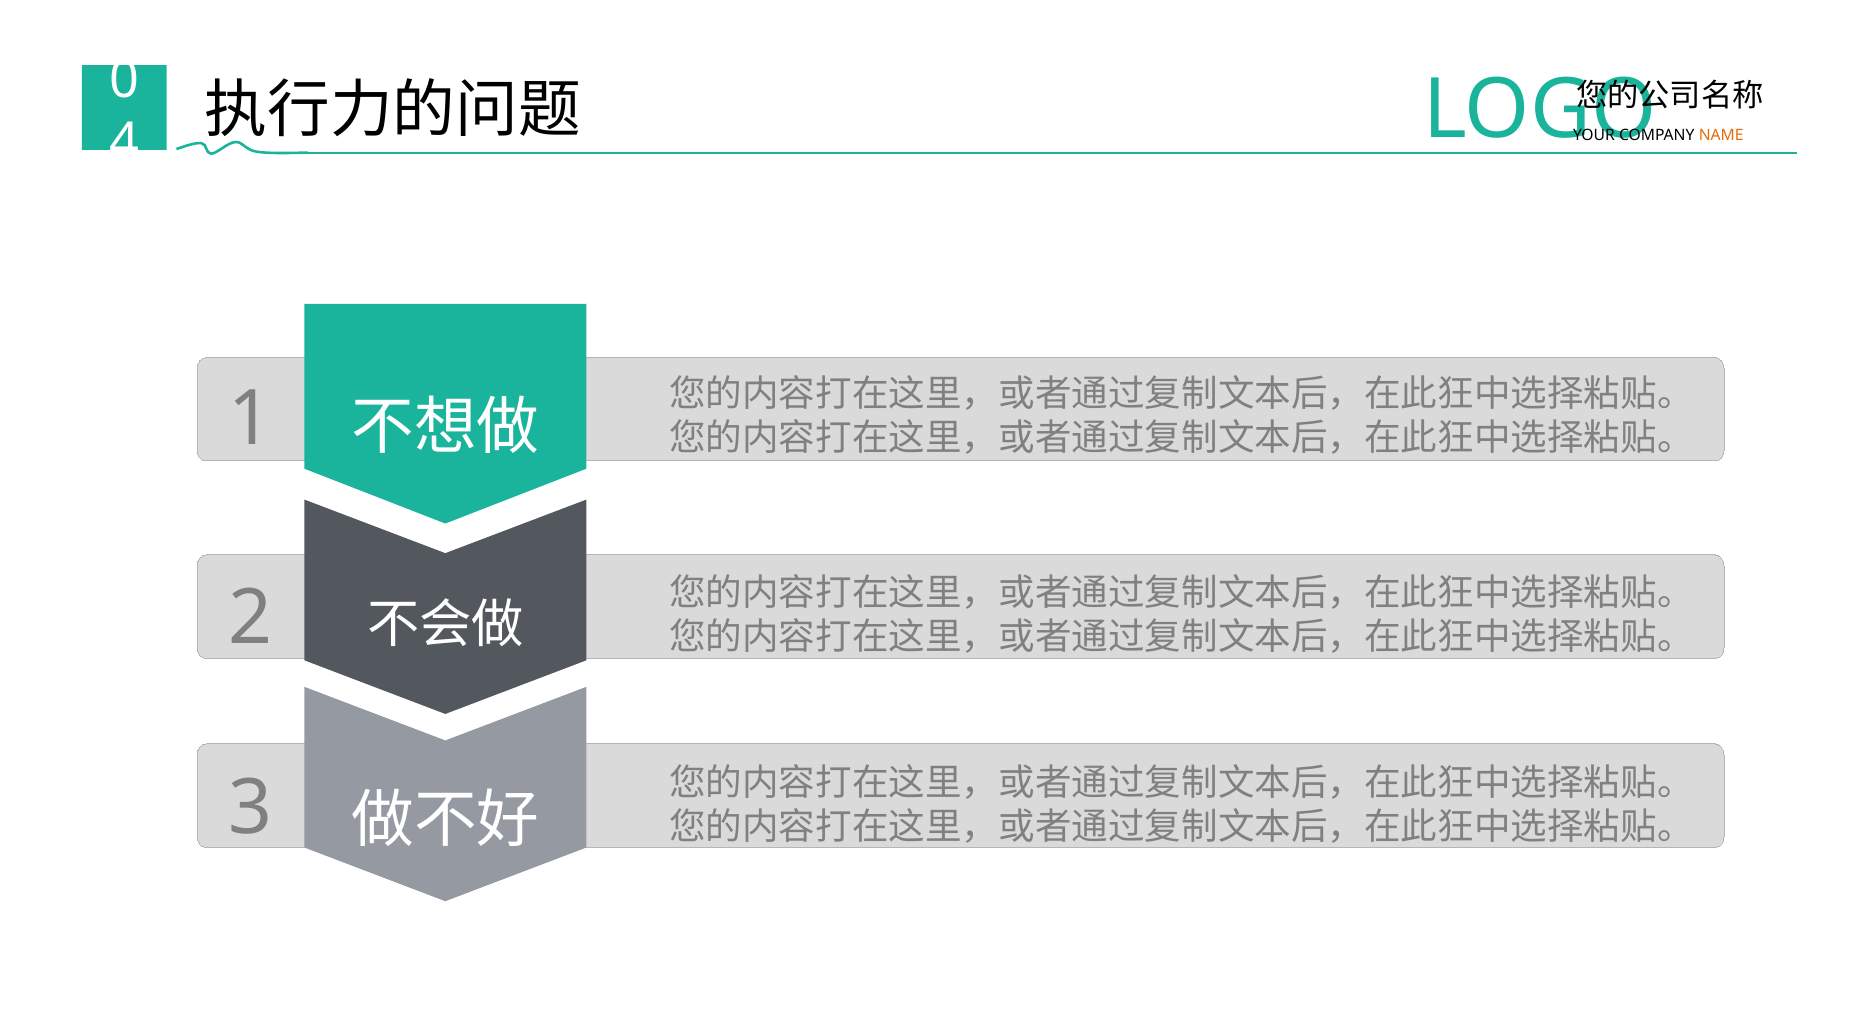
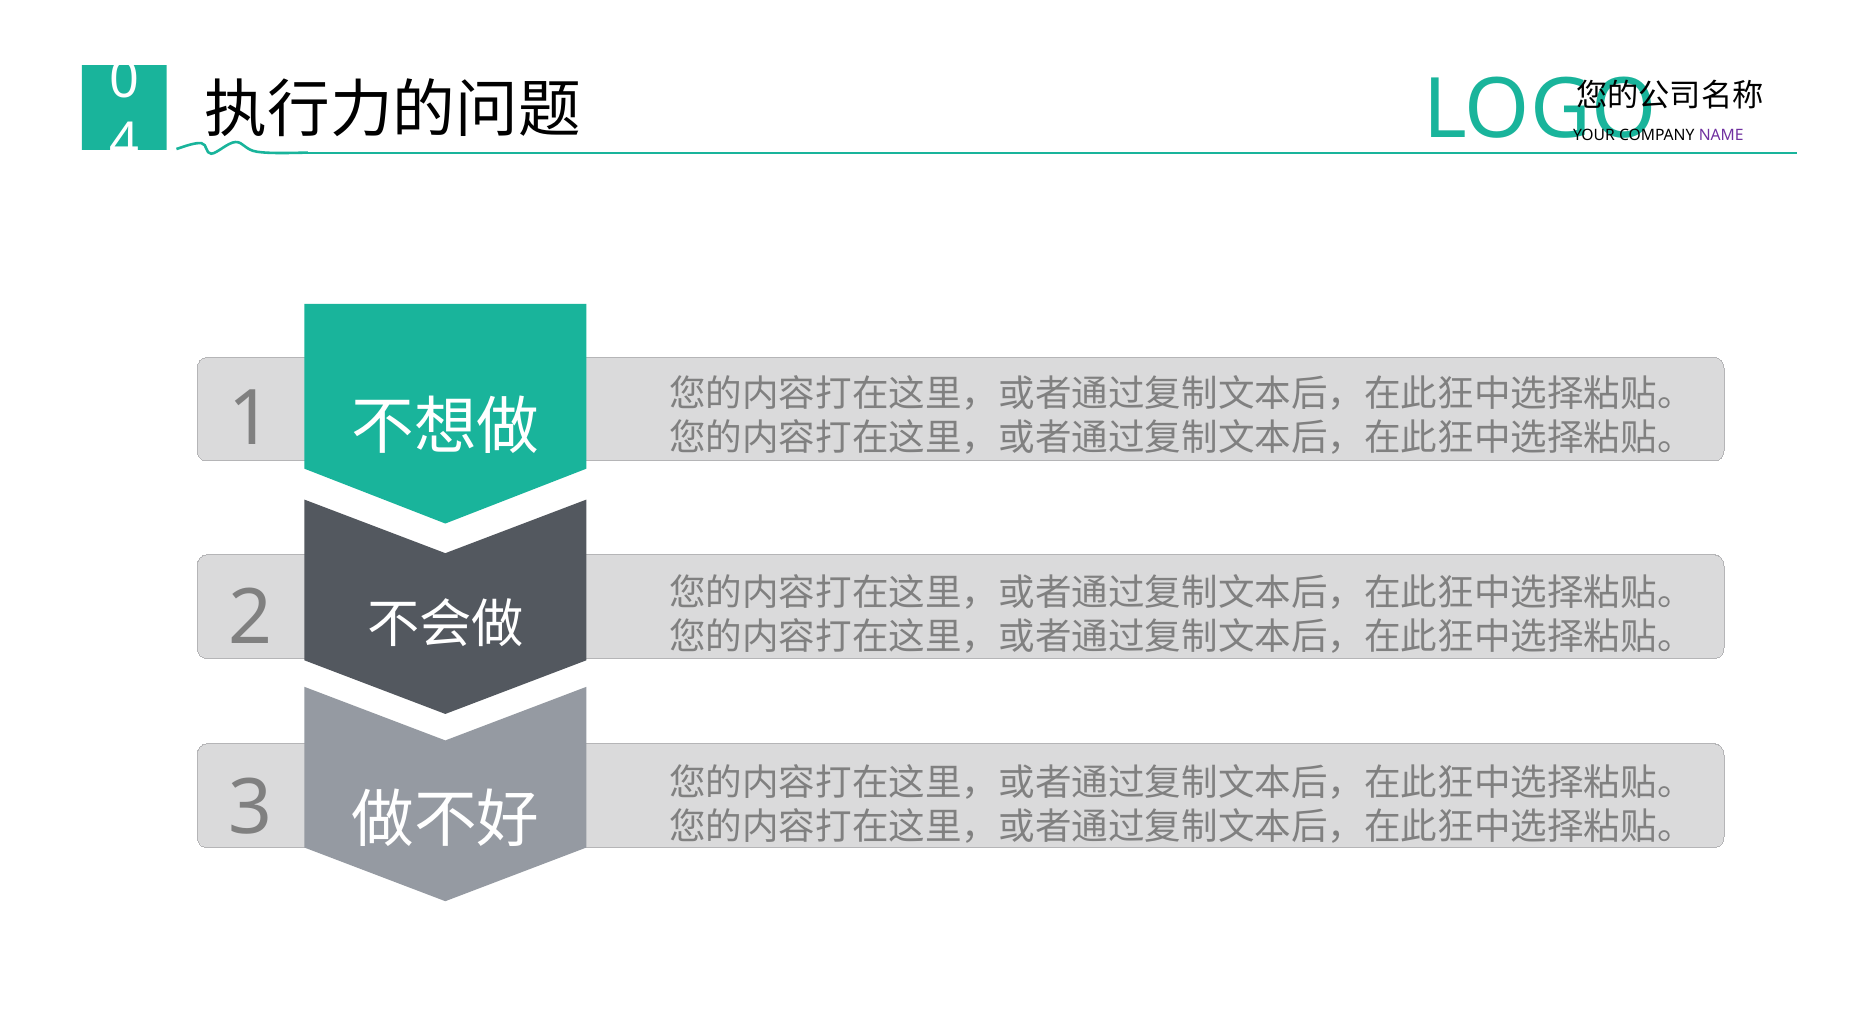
NAME colour: orange -> purple (1721, 136)
